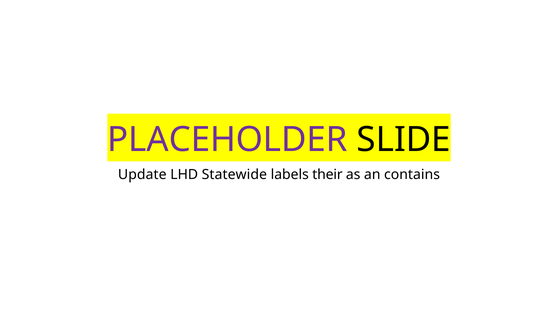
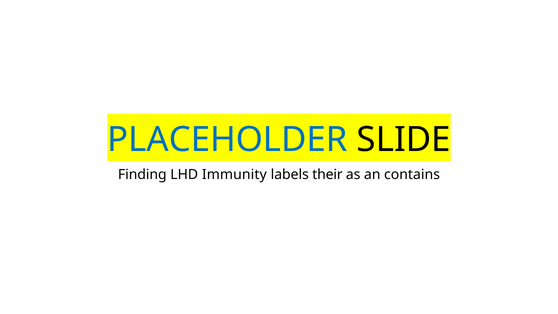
PLACEHOLDER colour: purple -> blue (227, 139)
Update: Update -> Finding (142, 174)
Statewide: Statewide -> Immunity (234, 174)
